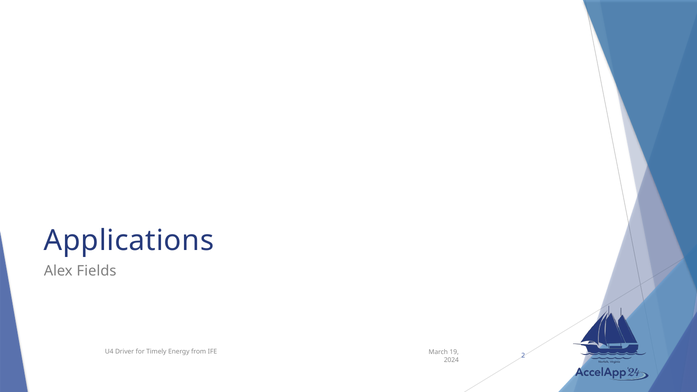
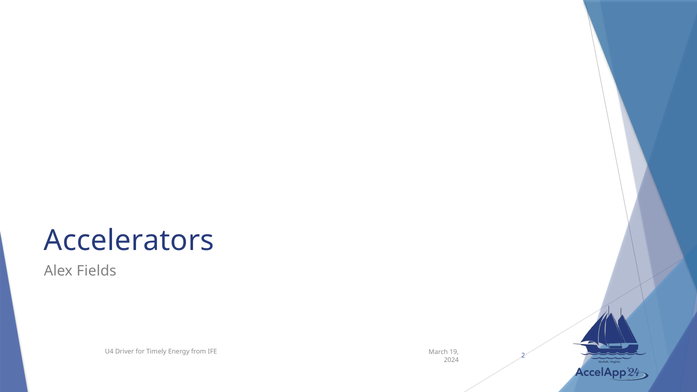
Applications: Applications -> Accelerators (129, 241)
